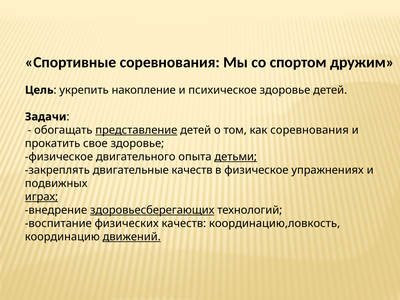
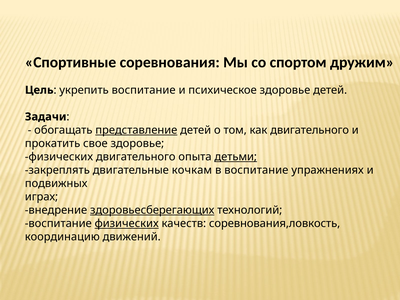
укрепить накопление: накопление -> воспитание (144, 90)
как соревнования: соревнования -> двигательного (310, 130)
физическое: физическое -> физических (59, 157)
двигательные качеств: качеств -> кочкам (192, 170)
в физическое: физическое -> воспитание (256, 170)
играх underline: present -> none (42, 197)
физических underline: none -> present (127, 223)
координацию,ловкость: координацию,ловкость -> соревнования,ловкость (275, 223)
движений underline: present -> none (132, 237)
